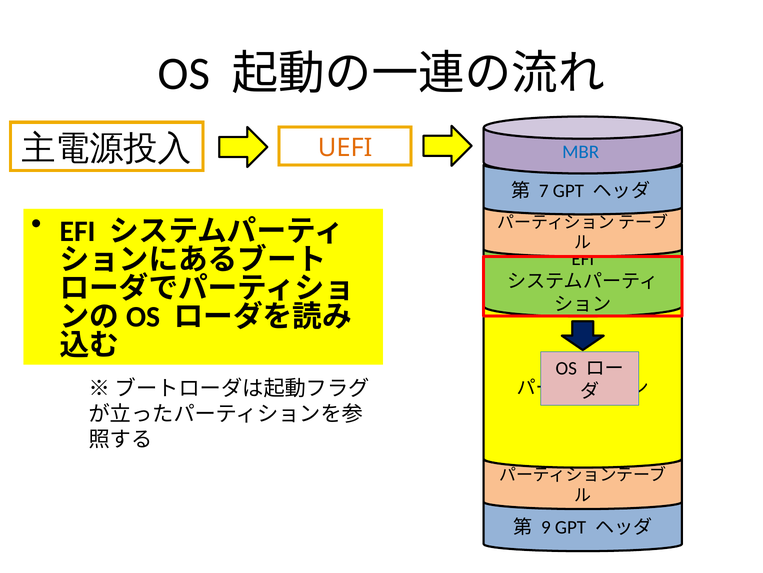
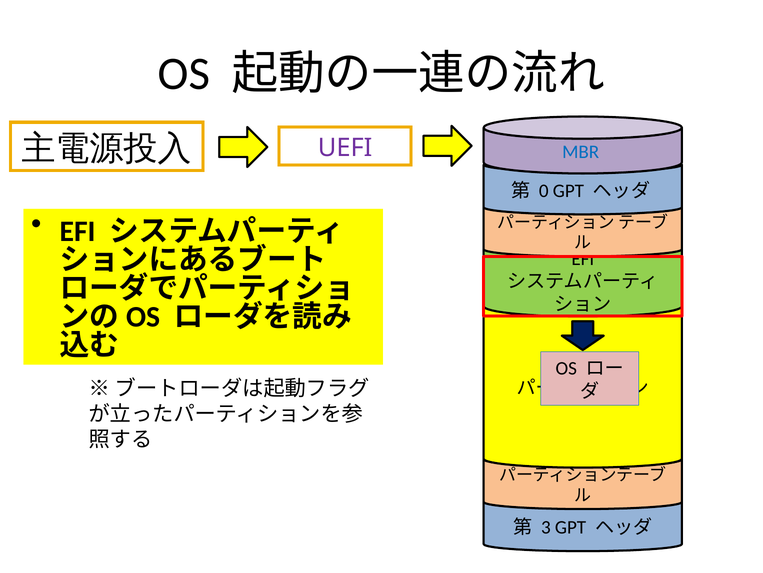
UEFI colour: orange -> purple (345, 148)
7: 7 -> 0 (544, 191)
9: 9 -> 3 (546, 527)
